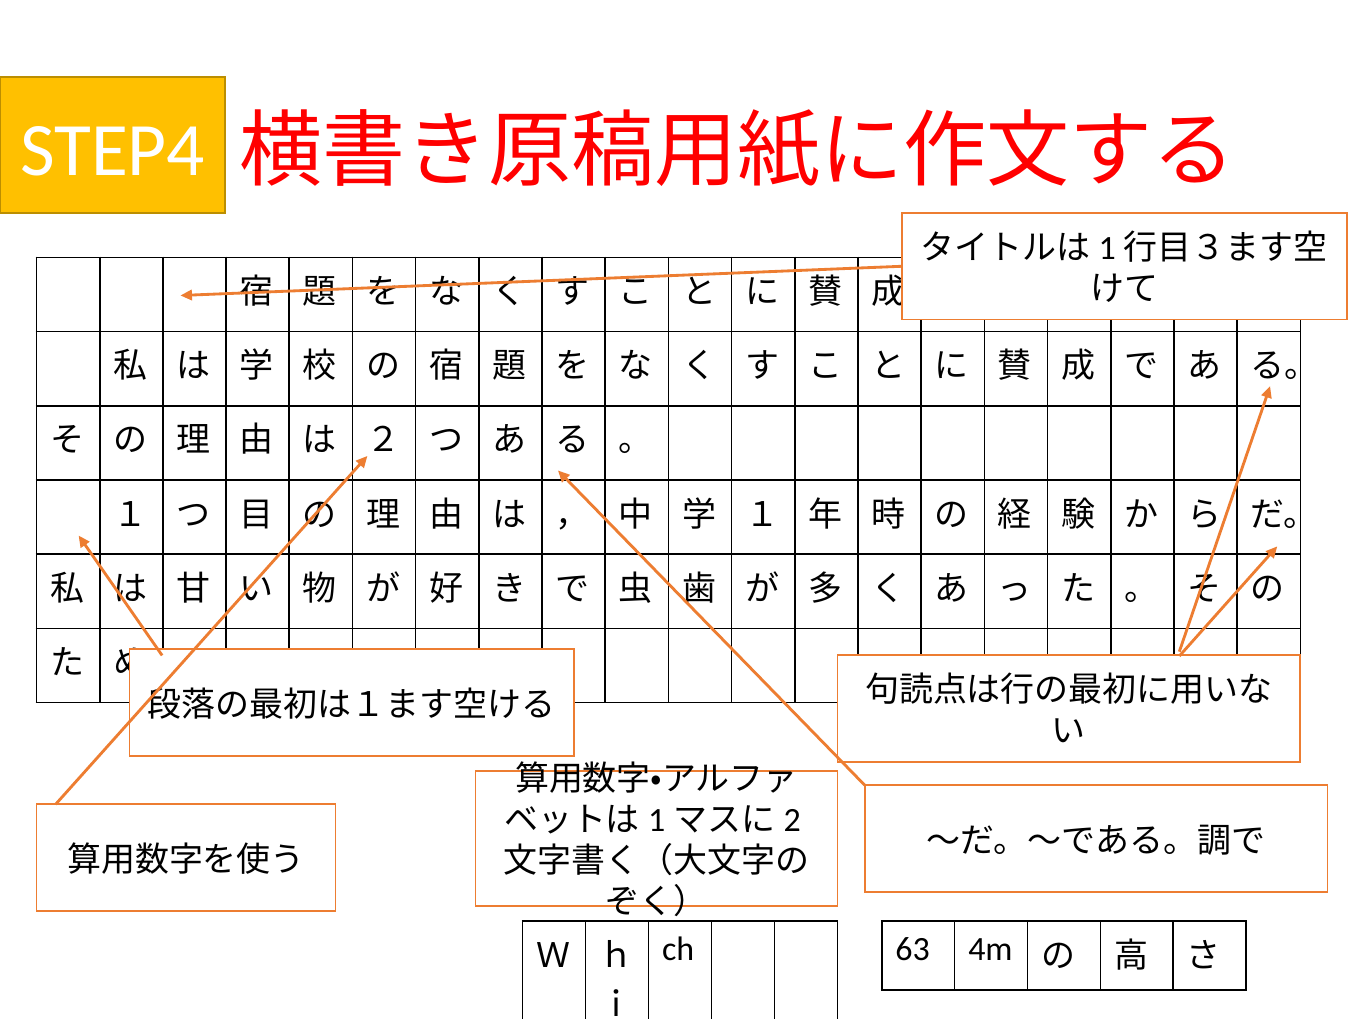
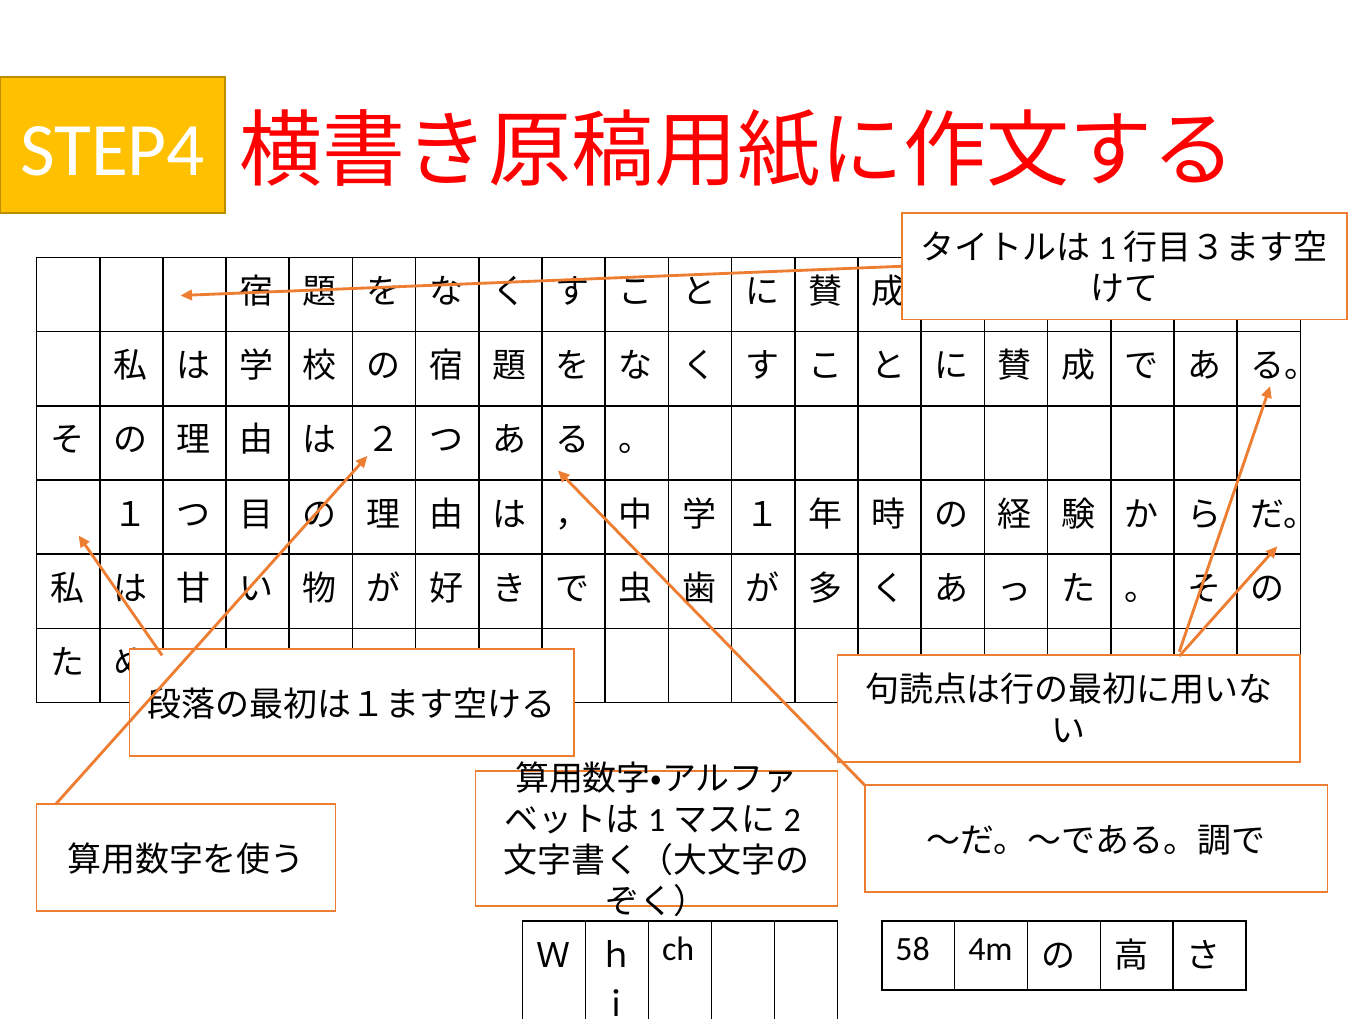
63: 63 -> 58 (913, 949)
